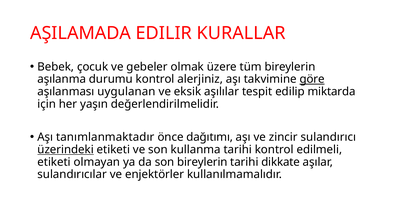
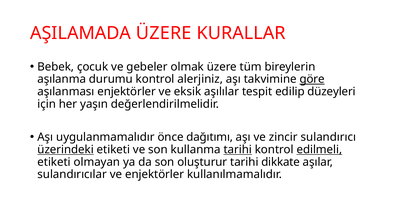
AŞILAMADA EDILIR: EDILIR -> ÜZERE (164, 33)
aşılanması uygulanan: uygulanan -> enjektörler (127, 91)
miktarda: miktarda -> düzeyleri (332, 91)
tanımlanmaktadır: tanımlanmaktadır -> uygulanmamalıdır (105, 137)
tarihi underline: none -> present (238, 149)
edilmeli underline: none -> present (319, 149)
son bireylerin: bireylerin -> oluşturur (202, 162)
